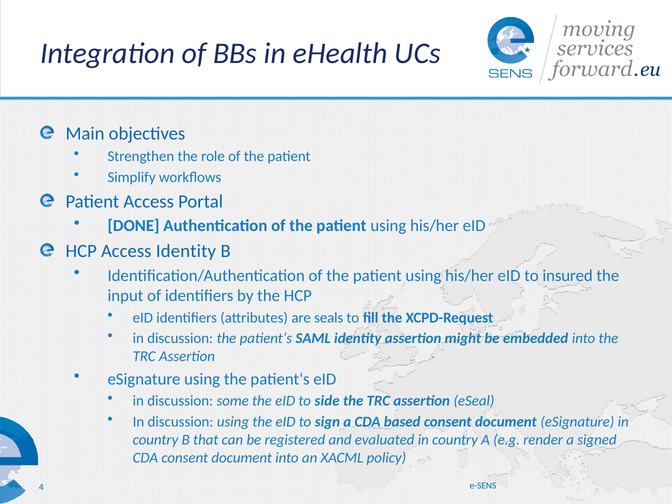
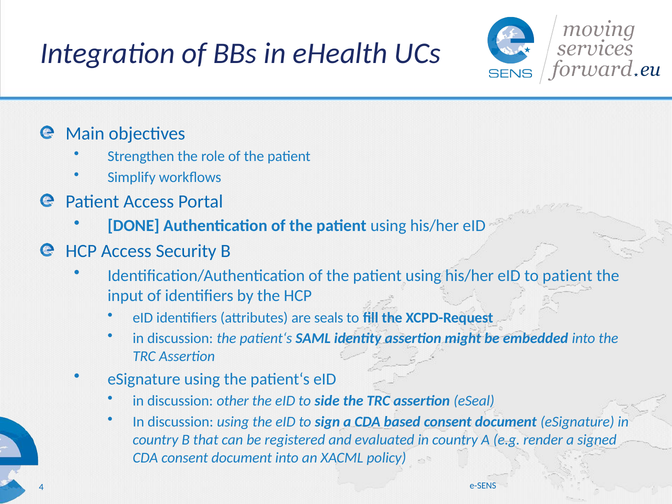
Access Identity: Identity -> Security (186, 251)
to insured: insured -> patient (567, 276)
some: some -> other (233, 401)
